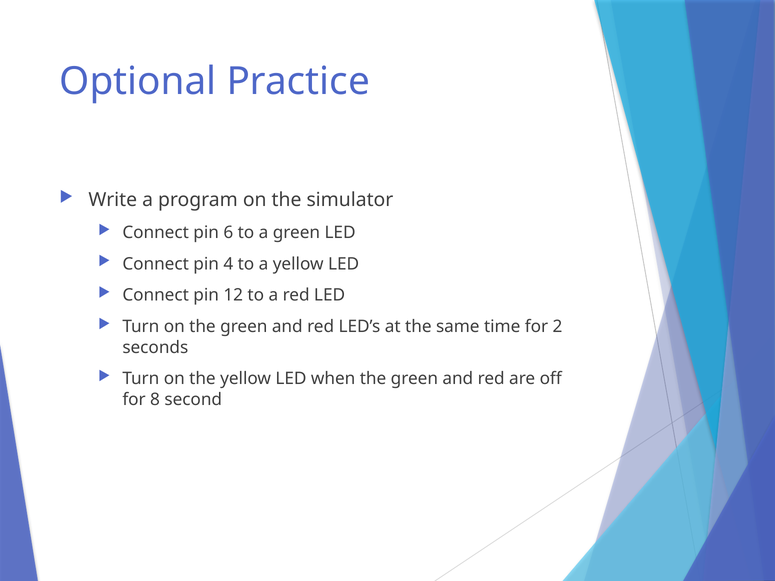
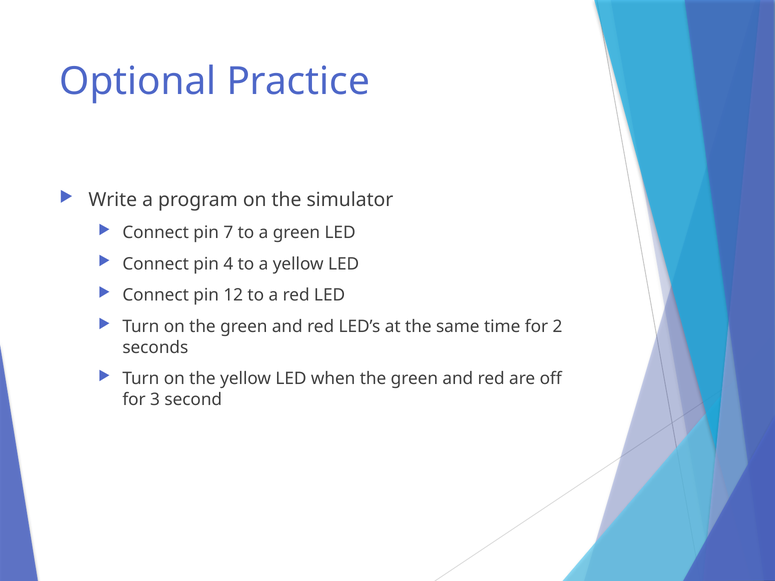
6: 6 -> 7 (228, 233)
8: 8 -> 3 (155, 400)
